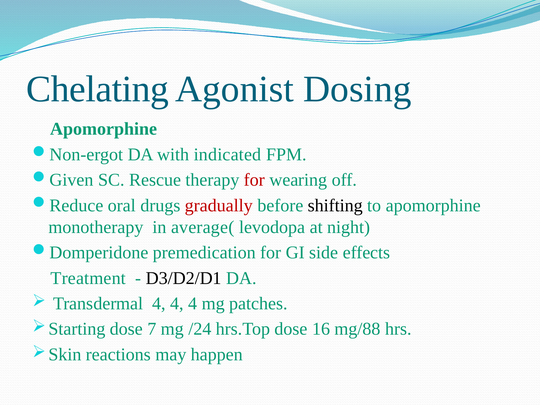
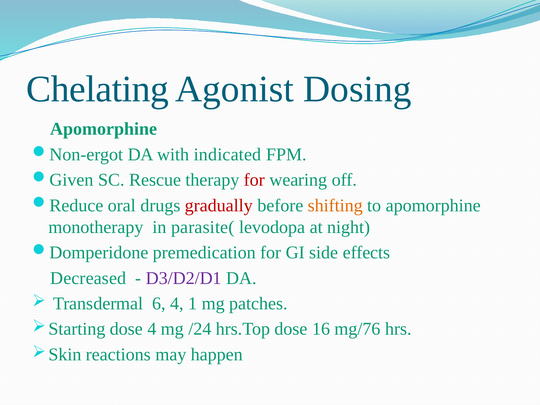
shifting colour: black -> orange (335, 205)
average(: average( -> parasite( (203, 227)
Treatment: Treatment -> Decreased (88, 278)
D3/D2/D1 colour: black -> purple (184, 278)
Transdermal 4: 4 -> 6 (159, 304)
4: 4 -> 1 (193, 304)
dose 7: 7 -> 4 (152, 329)
mg/88: mg/88 -> mg/76 (358, 329)
